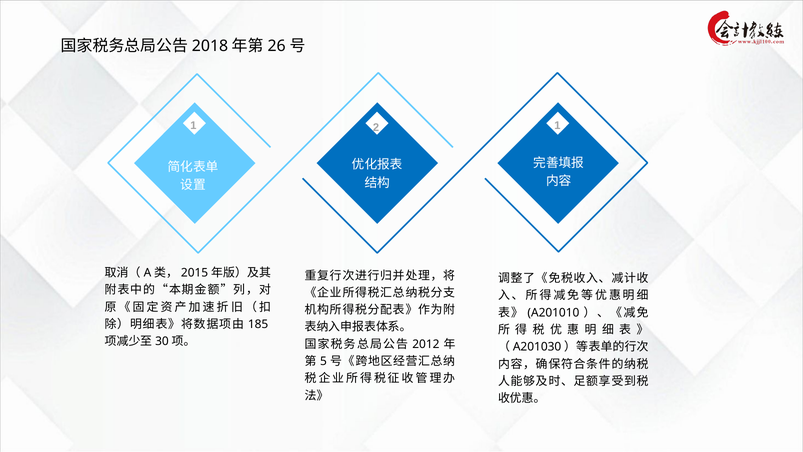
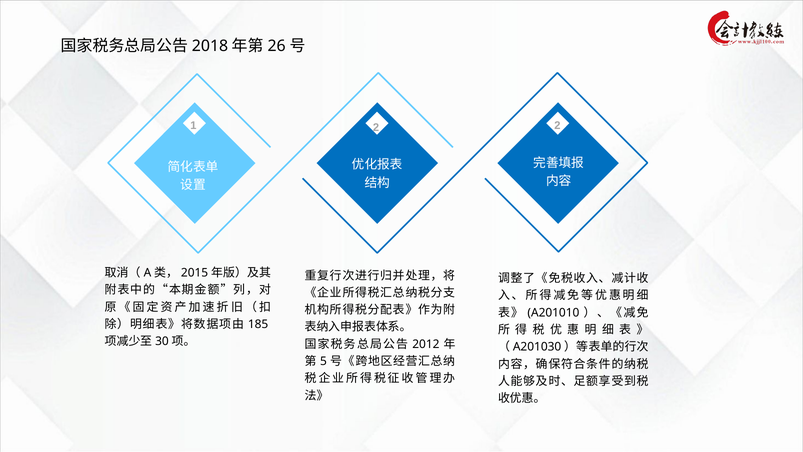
2 1: 1 -> 2 (557, 125)
